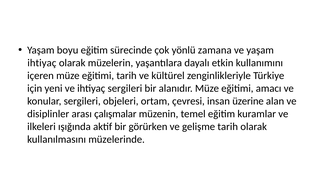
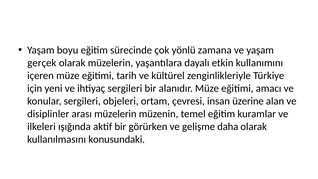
ihtiyaç: ihtiyaç -> gerçek (42, 63)
arası çalışmalar: çalışmalar -> müzelerin (115, 114)
gelişme tarih: tarih -> daha (228, 126)
müzelerinde: müzelerinde -> konusundaki (117, 139)
